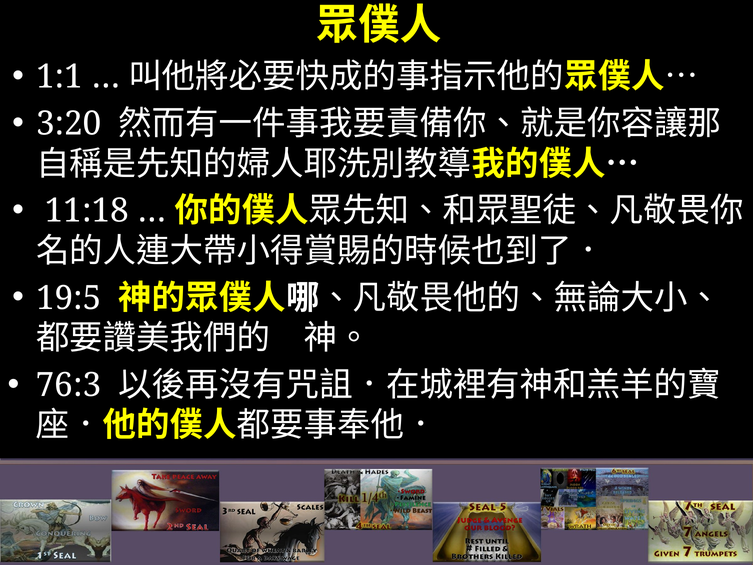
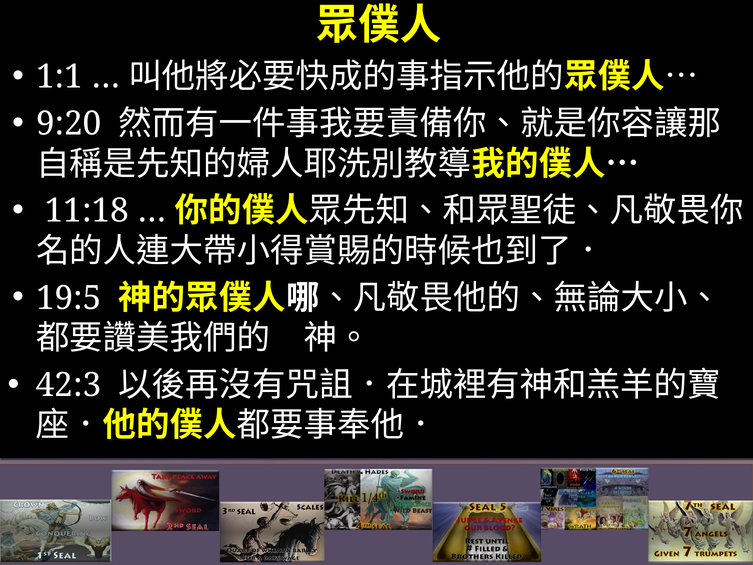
3:20: 3:20 -> 9:20 (69, 124)
76:3: 76:3 -> 42:3 (69, 385)
